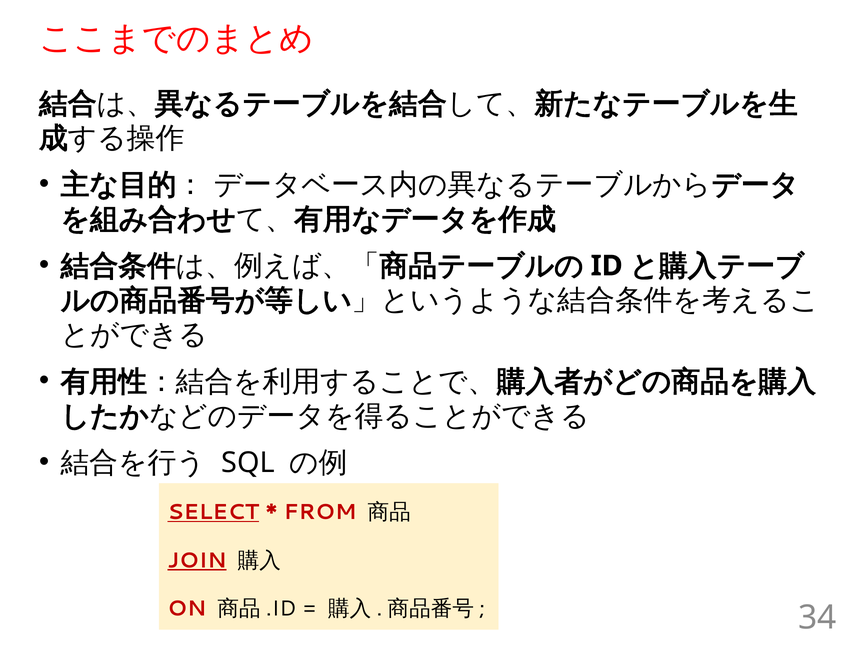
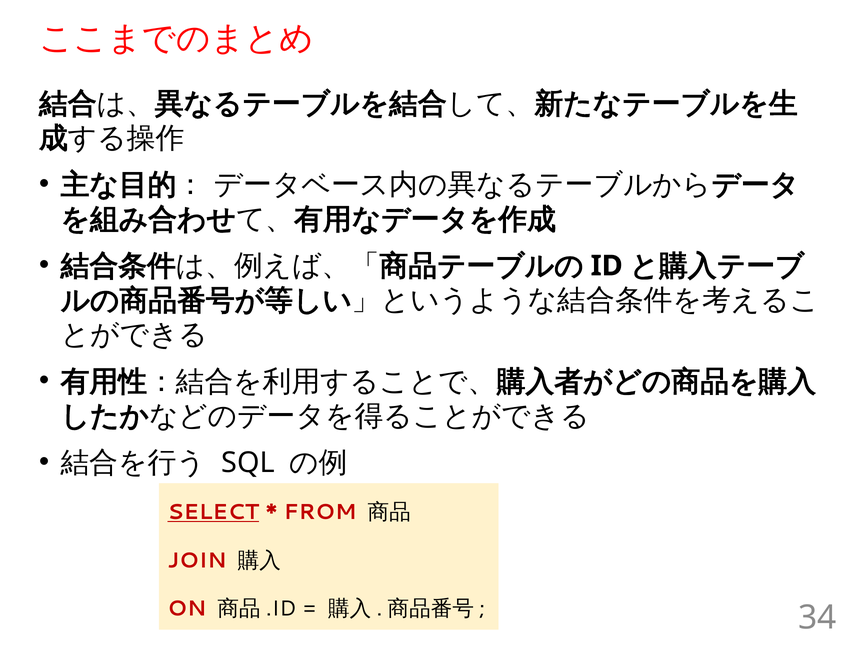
JOIN underline: present -> none (197, 561)
